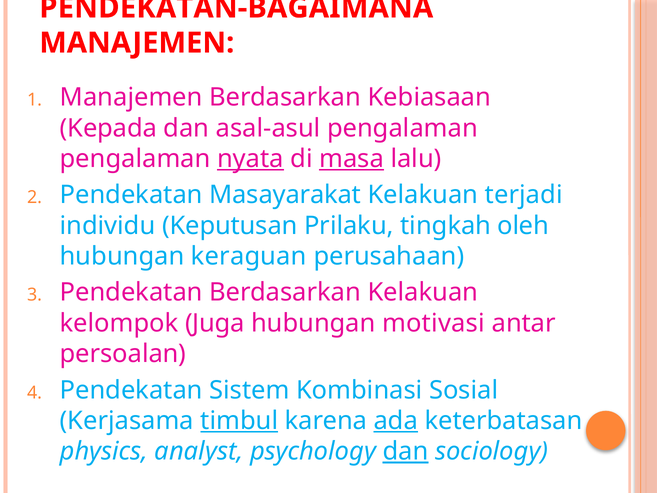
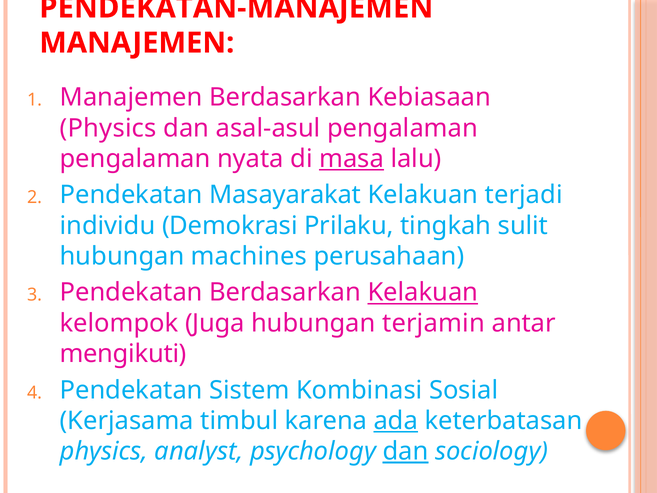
PENDEKATAN-BAGAIMANA: PENDEKATAN-BAGAIMANA -> PENDEKATAN-MANAJEMEN (236, 8)
Kepada: Kepada -> Physics (108, 128)
nyata underline: present -> none (250, 159)
Keputusan: Keputusan -> Demokrasi (230, 226)
oleh: oleh -> sulit (523, 226)
keraguan: keraguan -> machines (249, 256)
Kelakuan underline: none -> present (423, 292)
motivasi: motivasi -> terjamin (434, 323)
persoalan: persoalan -> mengikuti (123, 354)
timbul underline: present -> none (239, 421)
